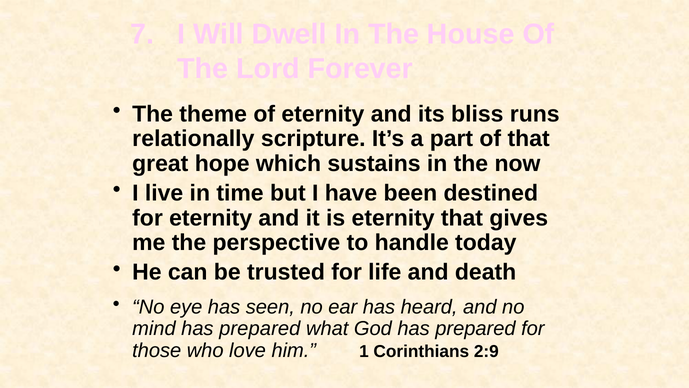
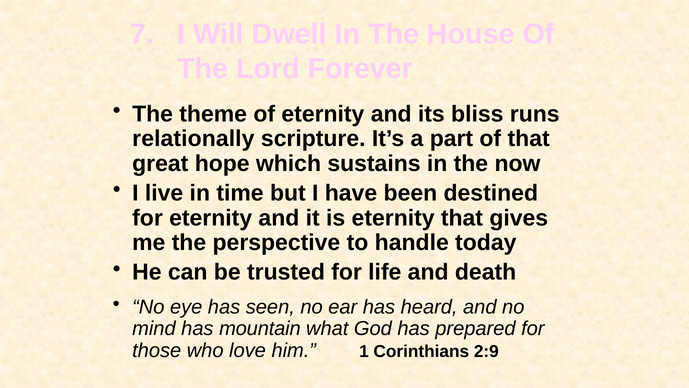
mind has prepared: prepared -> mountain (260, 328)
